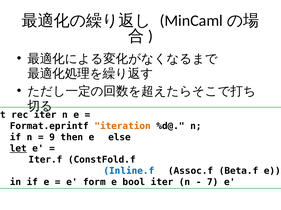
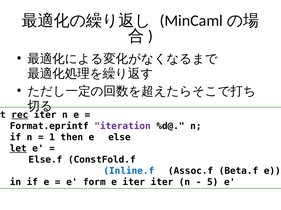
rec underline: none -> present (20, 115)
iteration colour: orange -> purple (123, 126)
9: 9 -> 1 (52, 138)
Iter.f: Iter.f -> Else.f (45, 160)
e bool: bool -> iter (134, 183)
7: 7 -> 5 (213, 183)
